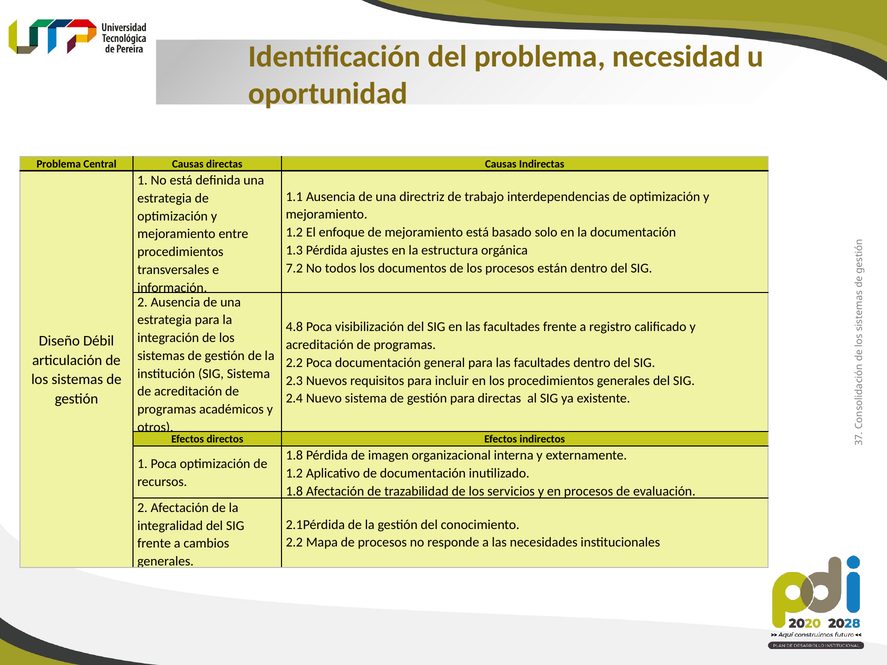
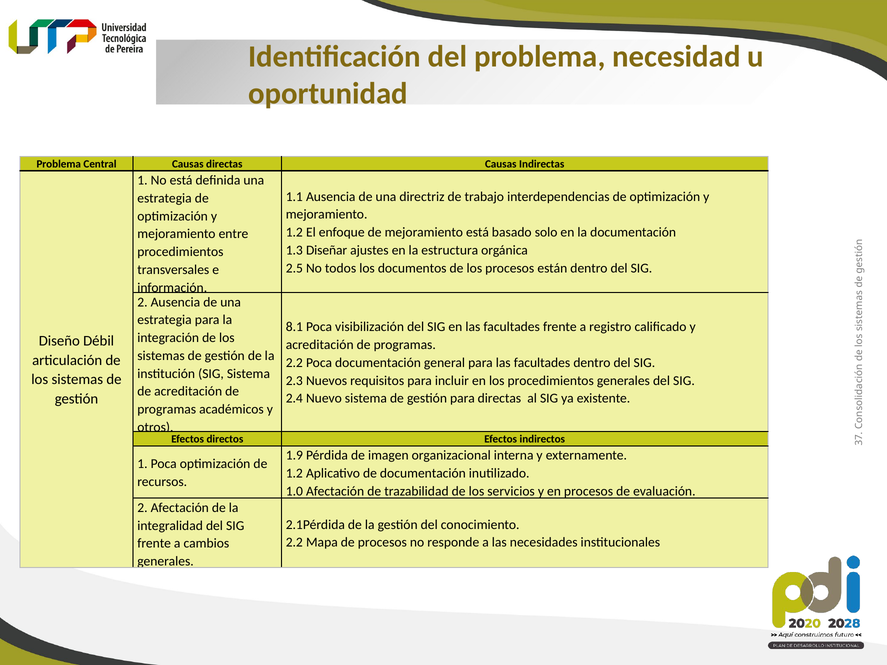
1.3 Pérdida: Pérdida -> Diseñar (327, 250)
7.2: 7.2 -> 2.5 (294, 268)
4.8: 4.8 -> 8.1 (294, 327)
1.8: 1.8 -> 1.9 (294, 456)
1.8: 1.8 -> 1.0 (294, 491)
